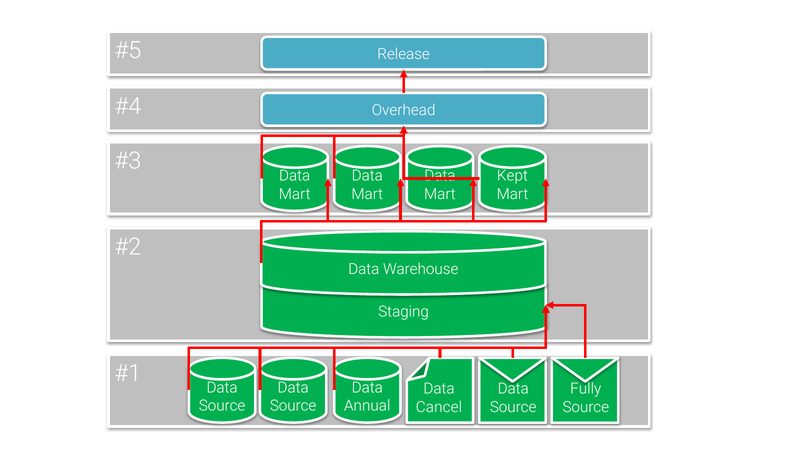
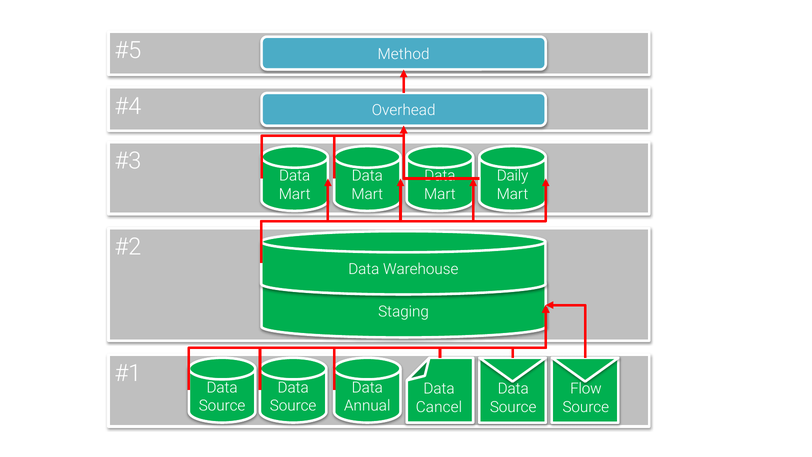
Release: Release -> Method (404, 54)
Kept: Kept -> Daily (513, 176)
Fully: Fully -> Flow (586, 389)
